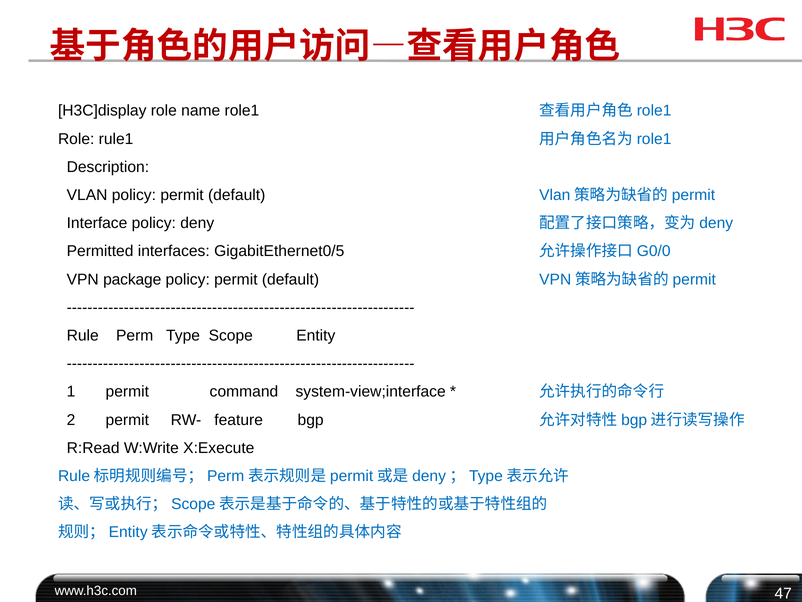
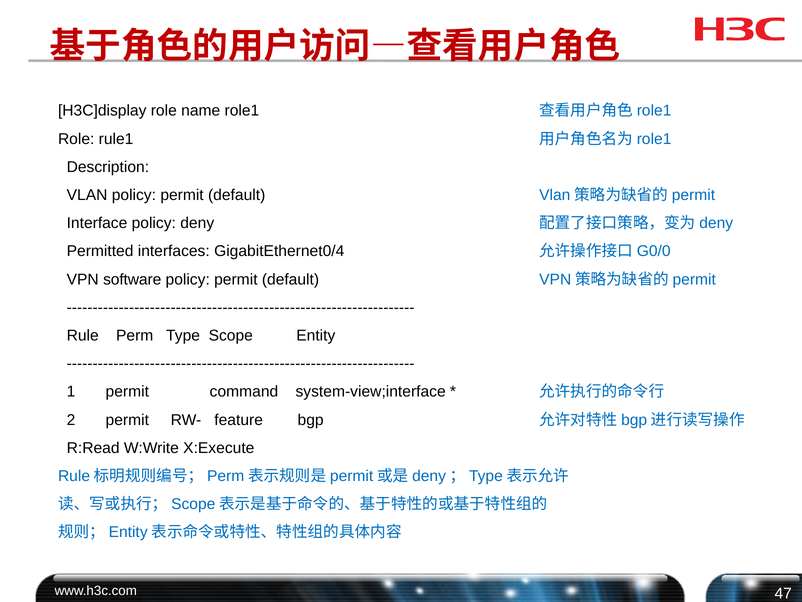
GigabitEthernet0/5: GigabitEthernet0/5 -> GigabitEthernet0/4 (279, 251)
package: package -> software (132, 279)
